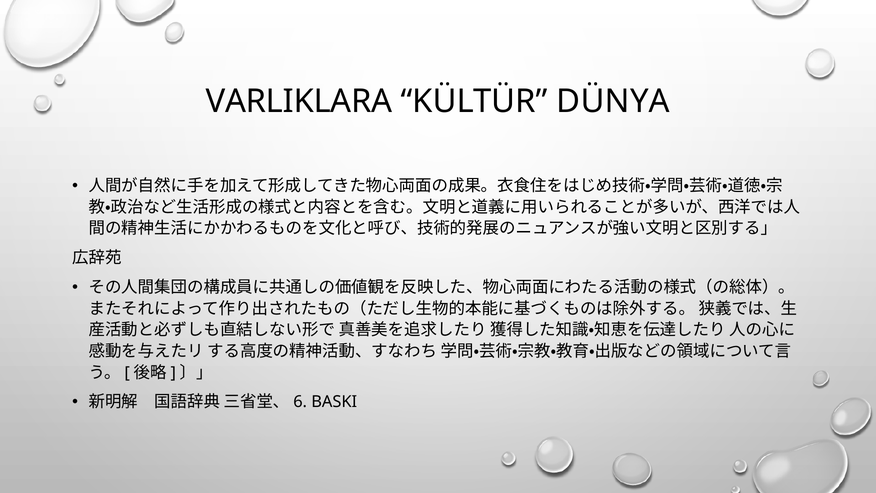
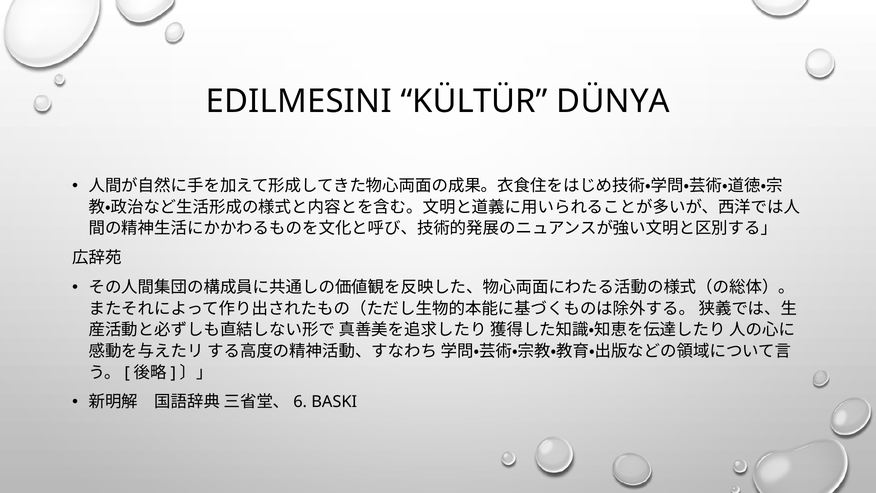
VARLIKLARA: VARLIKLARA -> EDILMESINI (299, 102)
